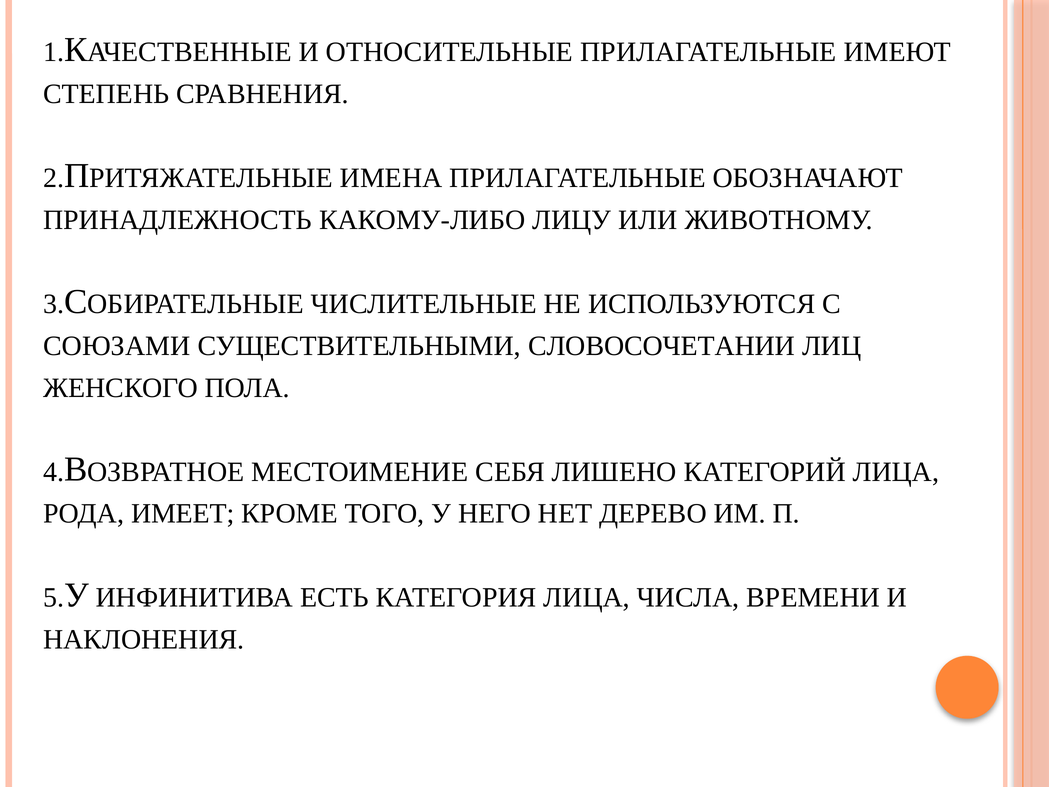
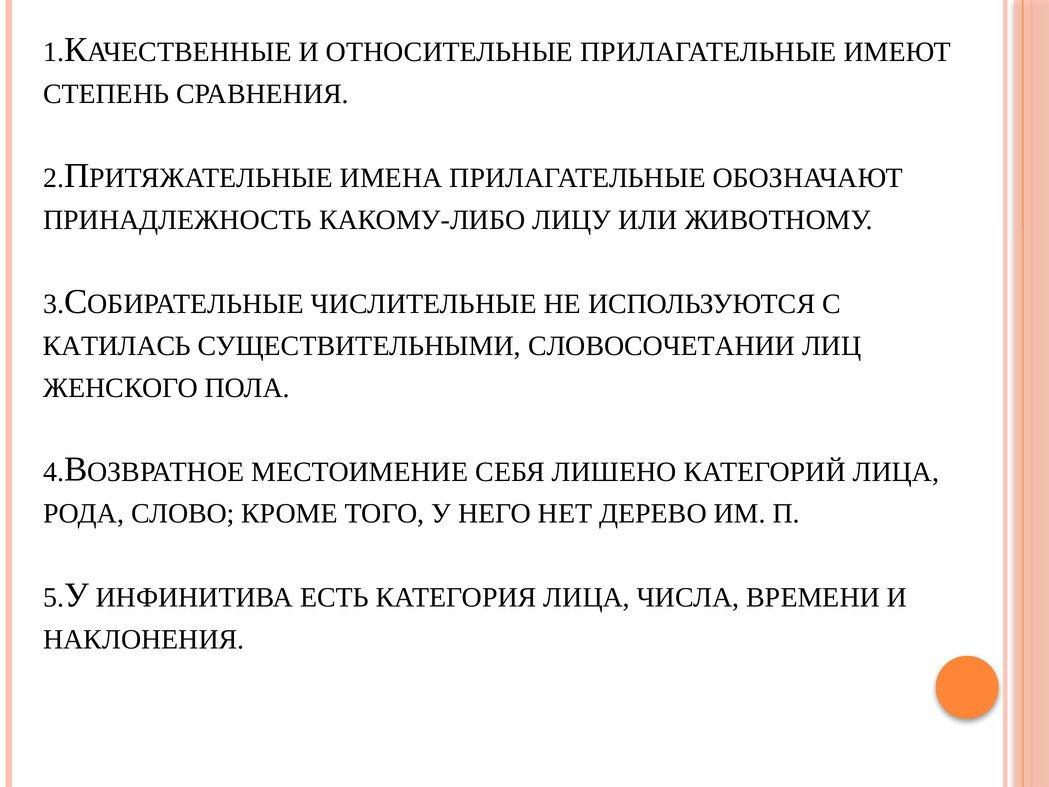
СОЮЗАМИ: СОЮЗАМИ -> КАТИЛАСЬ (117, 346)
ИМЕЕТ: ИМЕЕТ -> СЛОВО (183, 514)
